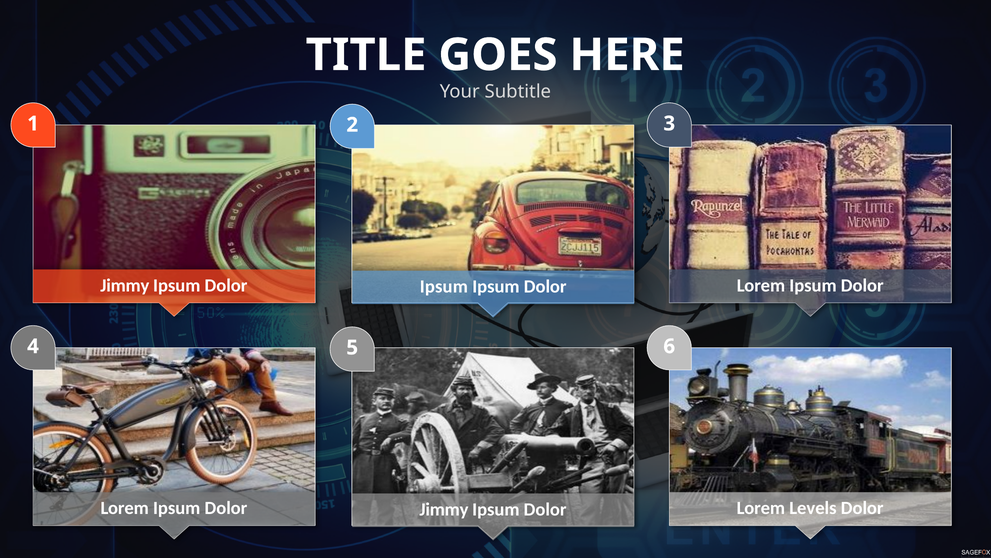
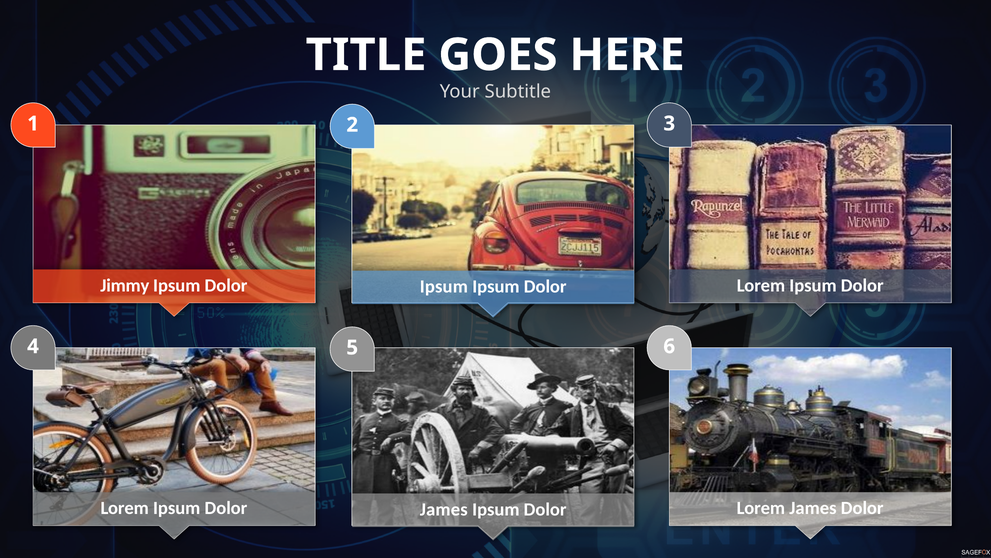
Lorem Levels: Levels -> James (813, 508)
Jimmy: Jimmy -> James (444, 509)
